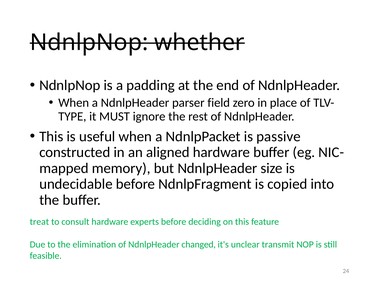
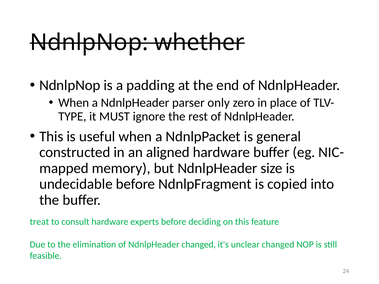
field: field -> only (219, 103)
passive: passive -> general (279, 137)
unclear transmit: transmit -> changed (278, 245)
